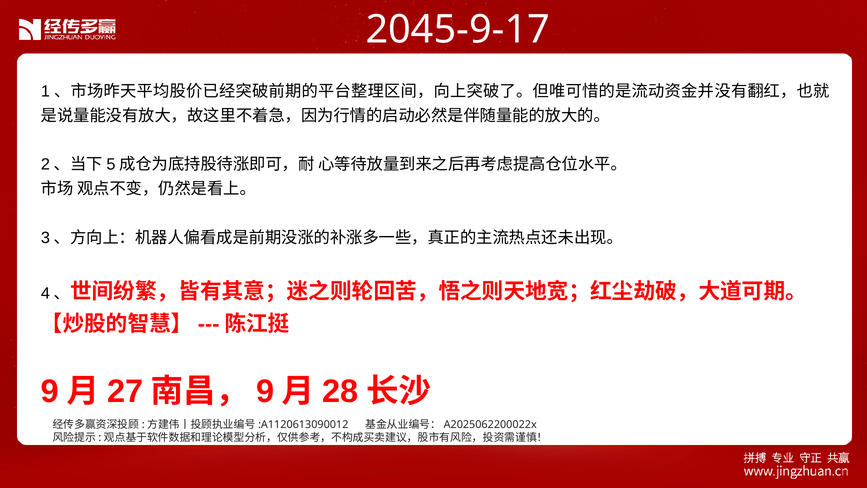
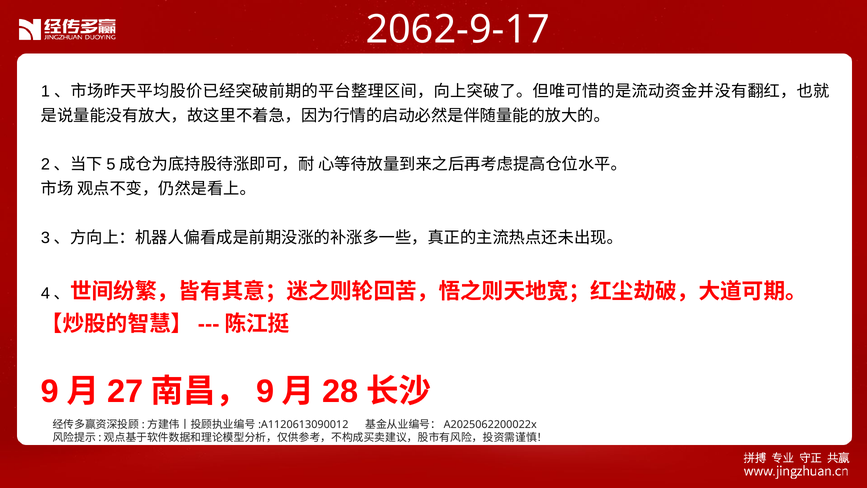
2045-9-17: 2045-9-17 -> 2062-9-17 (458, 30)
